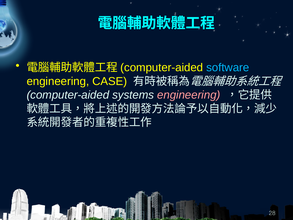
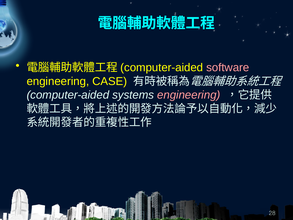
software colour: light blue -> pink (228, 68)
